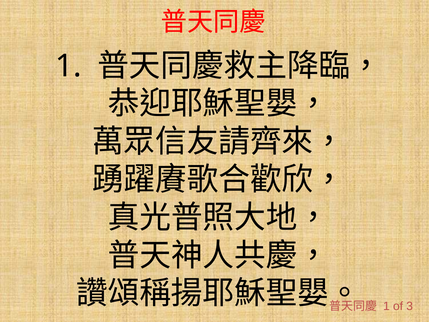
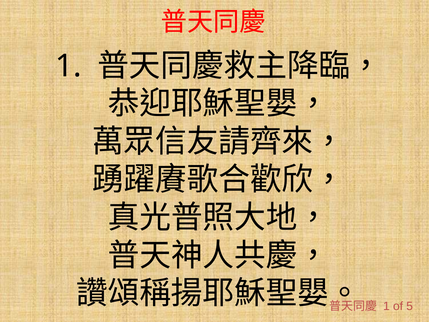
3: 3 -> 5 (410, 306)
